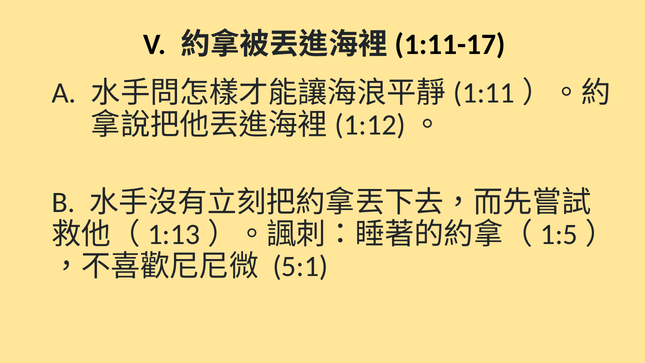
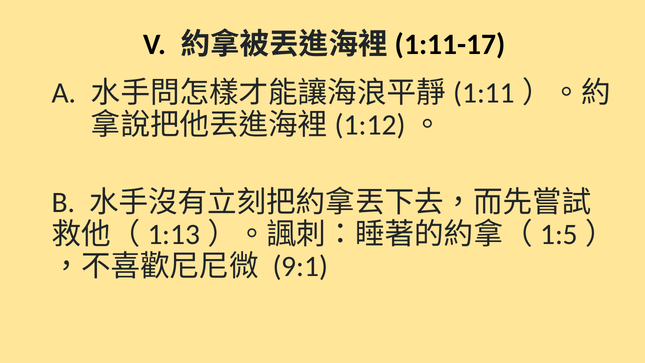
5:1: 5:1 -> 9:1 (300, 266)
